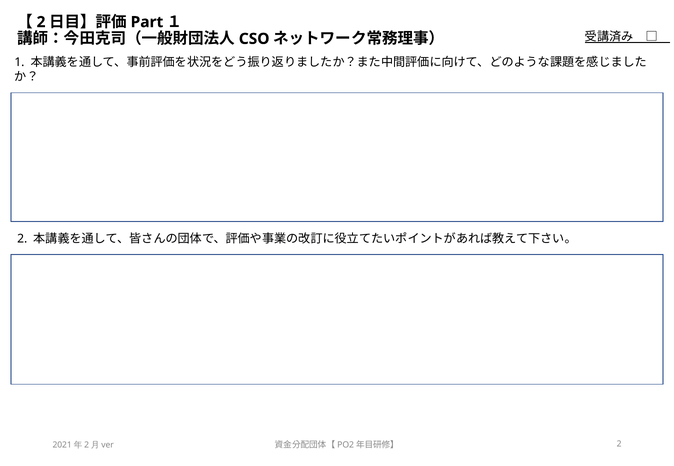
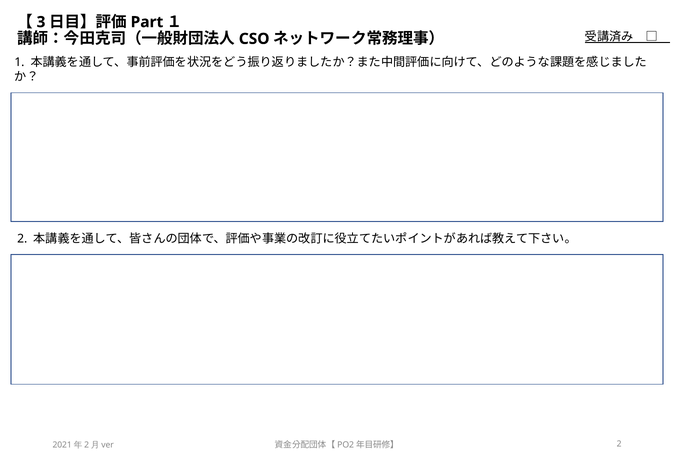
2: 2 -> 3 (41, 22)
